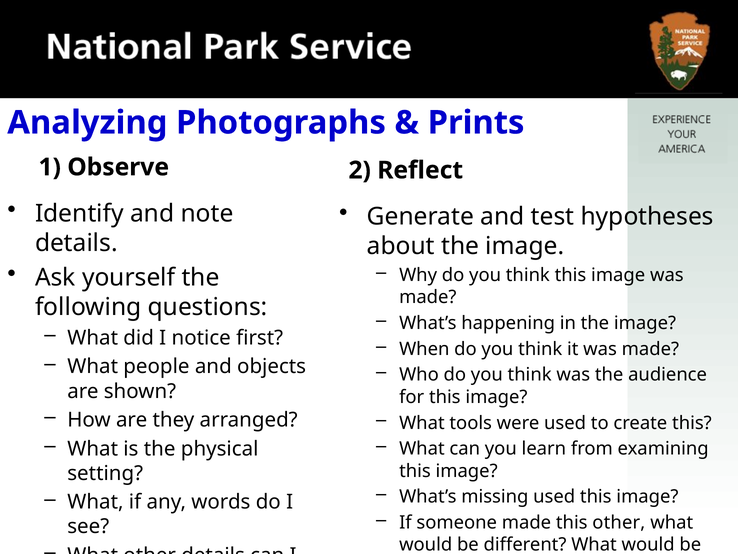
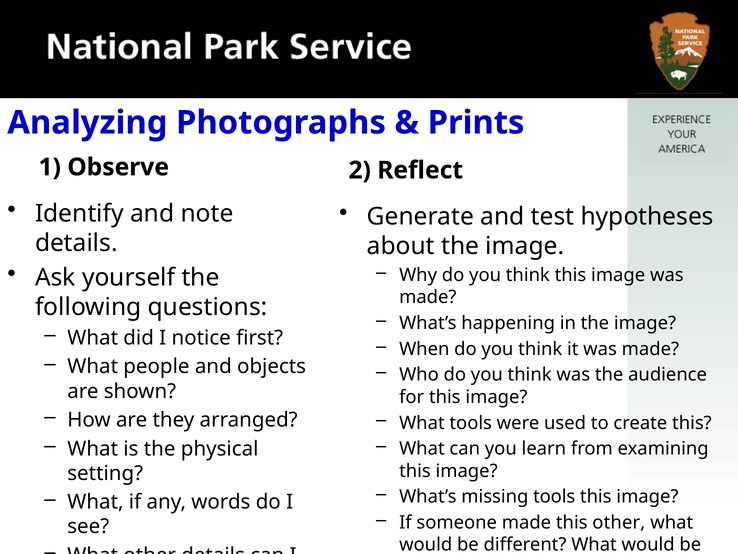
missing used: used -> tools (554, 496)
